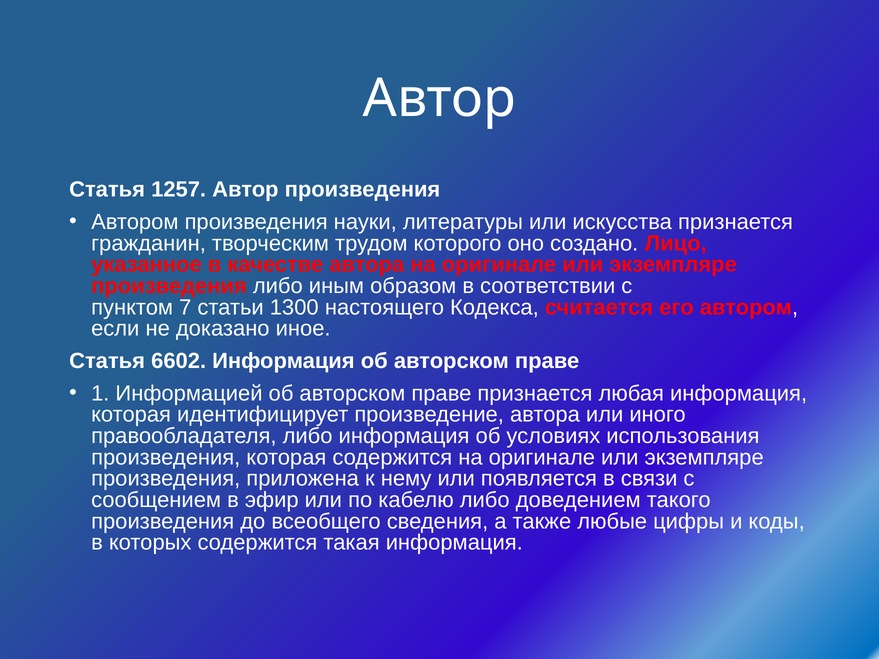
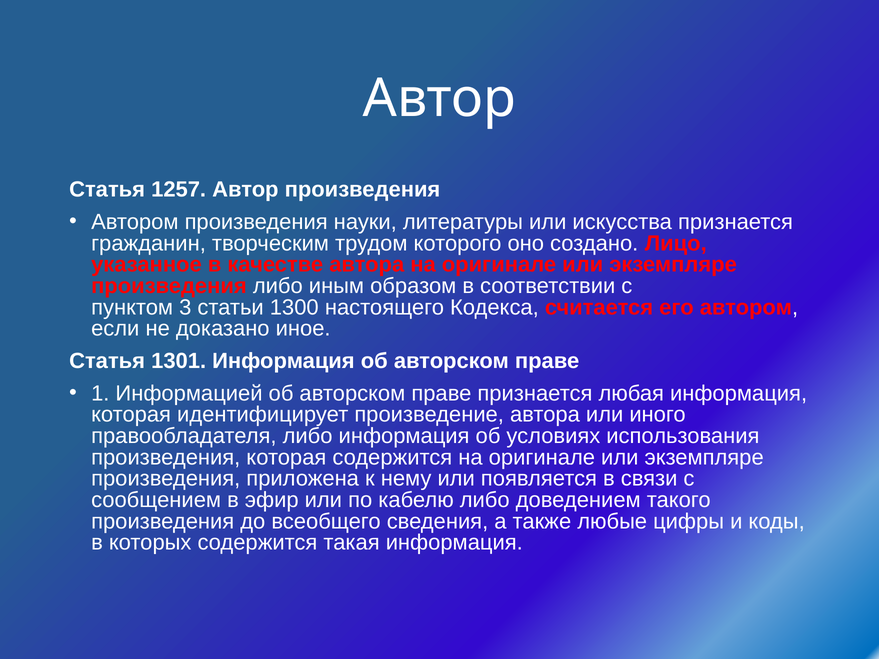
7: 7 -> 3 (185, 307)
6602: 6602 -> 1301 (179, 361)
